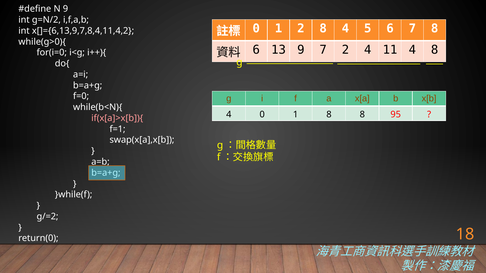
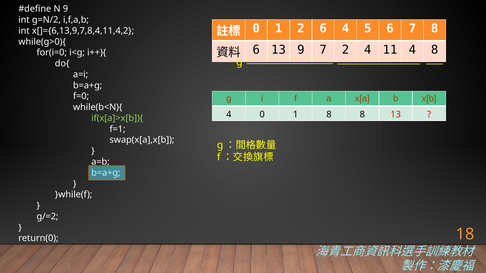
2 8: 8 -> 6 (323, 29)
8 95: 95 -> 13 (396, 115)
if(x[a]>x[b]){ colour: pink -> light green (117, 118)
